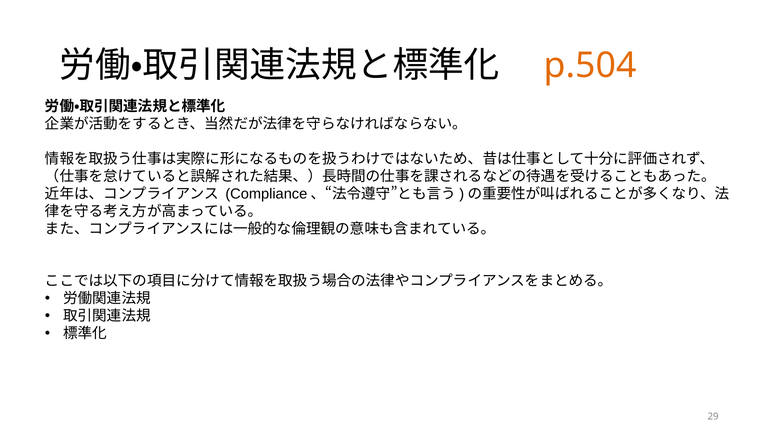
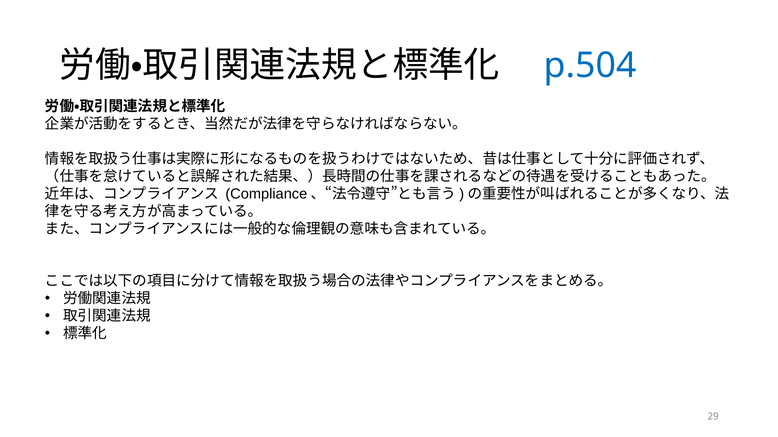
p.504 colour: orange -> blue (590, 65)
